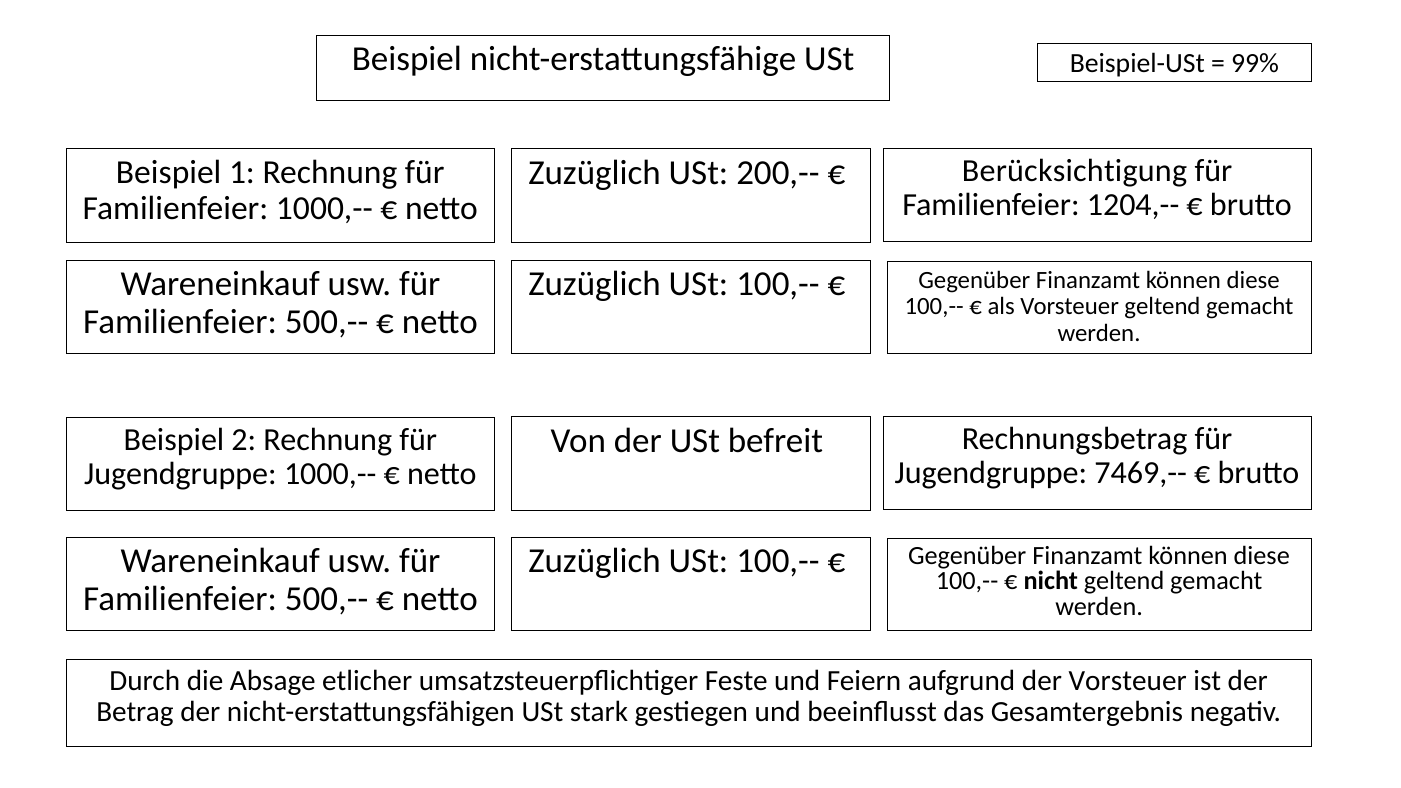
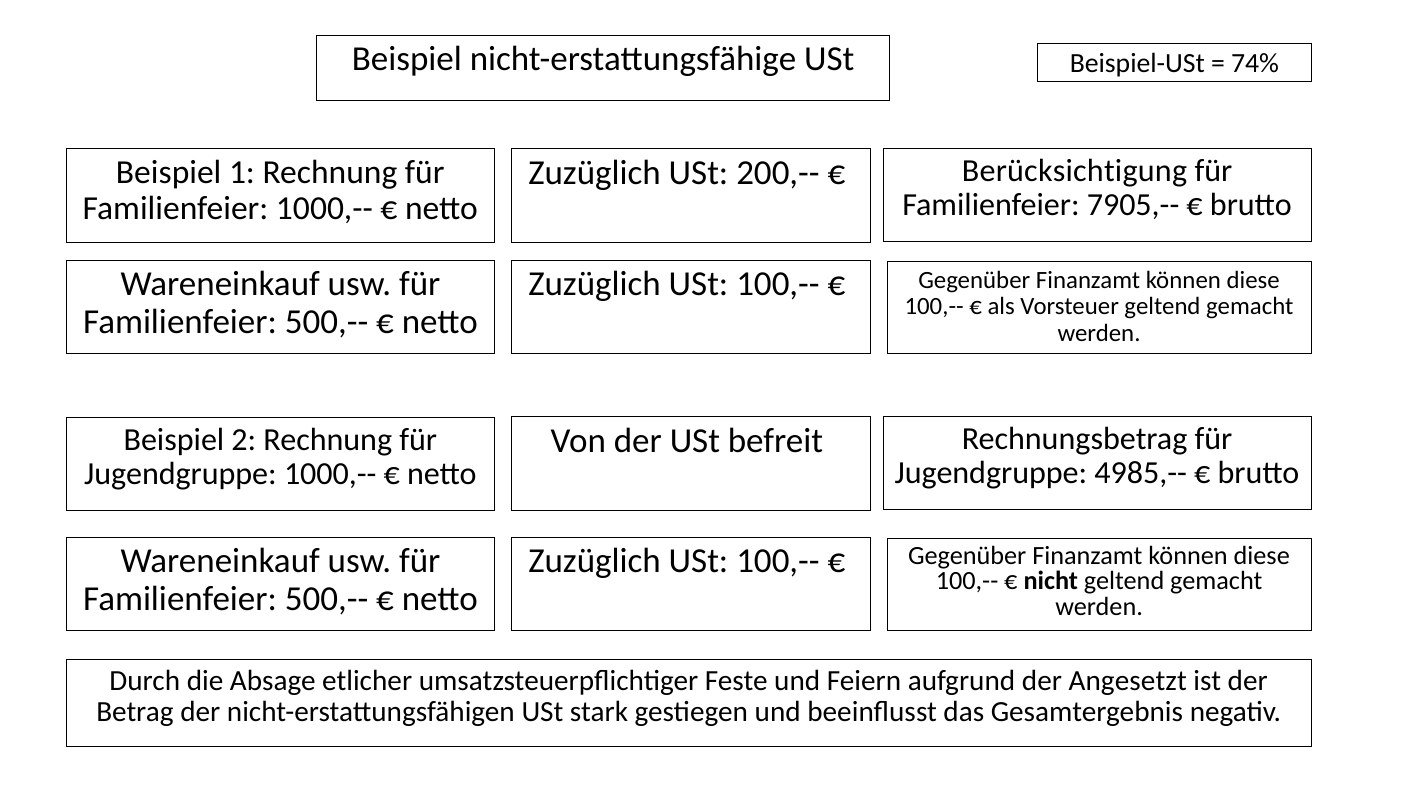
99%: 99% -> 74% (1255, 63)
1204,--: 1204,-- -> 7905,-- (1133, 205)
7469,--: 7469,-- -> 4985,-- (1141, 473)
der Vorsteuer: Vorsteuer -> Angesetzt (1128, 681)
